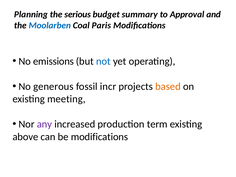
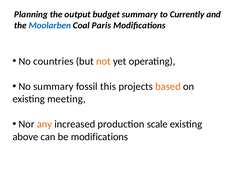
serious: serious -> output (78, 14)
Approval: Approval -> Currently (187, 14)
emissions: emissions -> countries (53, 61)
not colour: blue -> orange (103, 61)
No generous: generous -> summary (53, 86)
incr: incr -> this (108, 86)
any colour: purple -> orange (44, 124)
term: term -> scale (157, 124)
